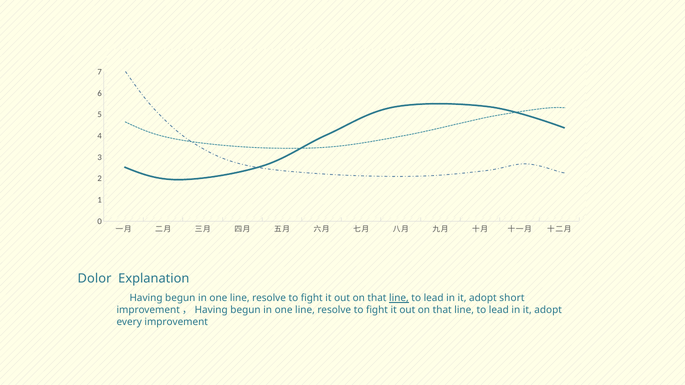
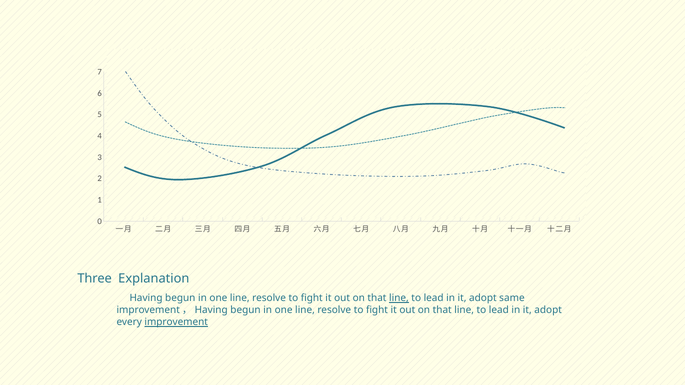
Dolor: Dolor -> Three (95, 279)
short: short -> same (512, 298)
improvement underline: none -> present (176, 322)
